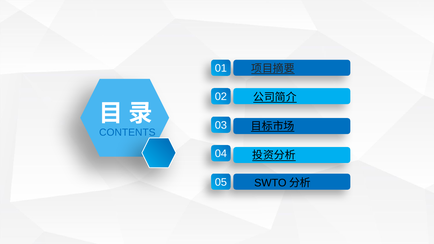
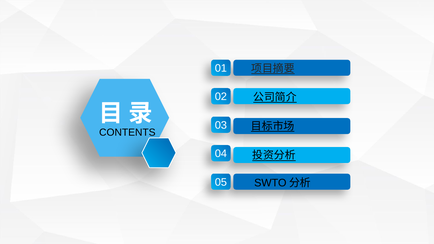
CONTENTS colour: blue -> black (127, 133)
